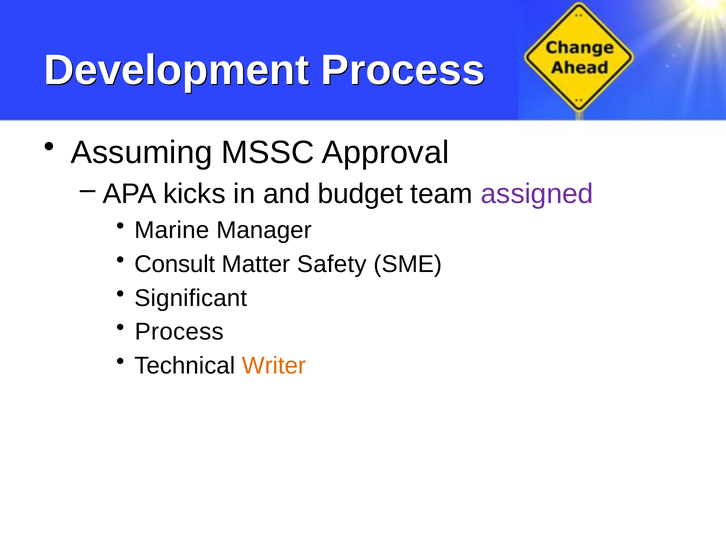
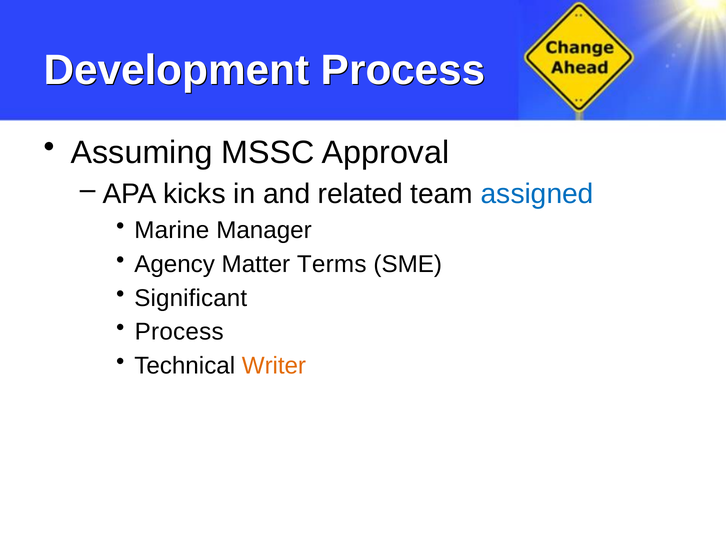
budget: budget -> related (360, 194)
assigned colour: purple -> blue (537, 194)
Consult: Consult -> Agency (175, 264)
Safety: Safety -> Terms (332, 264)
